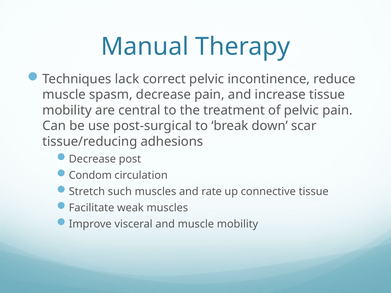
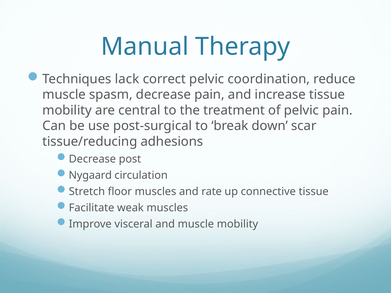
incontinence: incontinence -> coordination (269, 79)
Condom: Condom -> Nygaard (90, 175)
such: such -> floor (120, 192)
